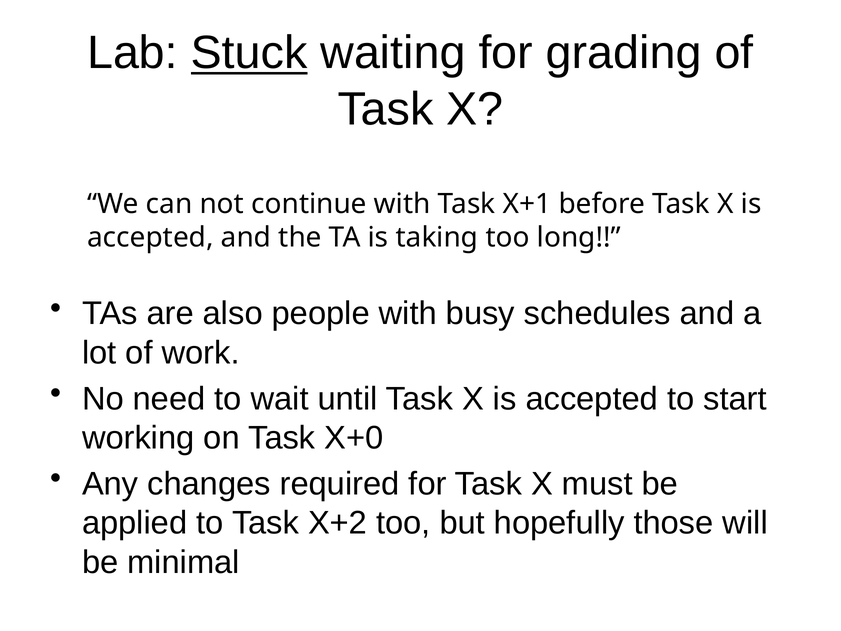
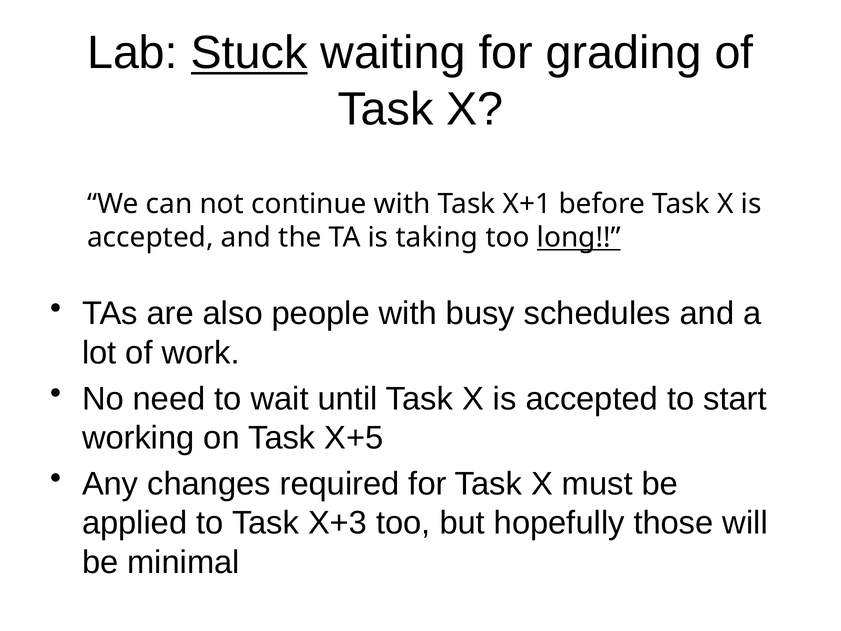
long underline: none -> present (579, 237)
X+0: X+0 -> X+5 (354, 438)
X+2: X+2 -> X+3 (338, 523)
